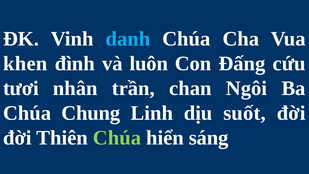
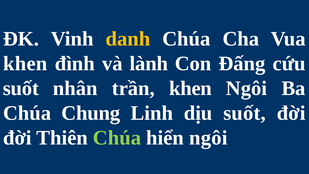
danh colour: light blue -> yellow (128, 39)
luôn: luôn -> lành (149, 64)
tươi: tươi -> suốt (21, 88)
trần chan: chan -> khen (190, 88)
hiển sáng: sáng -> ngôi (208, 138)
